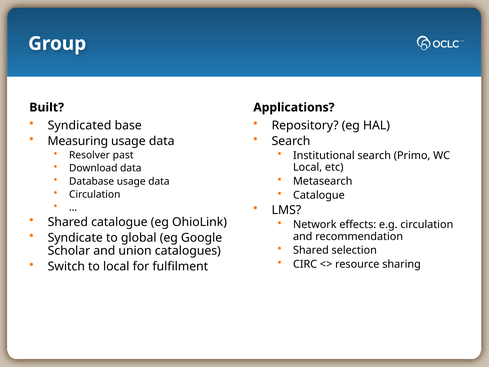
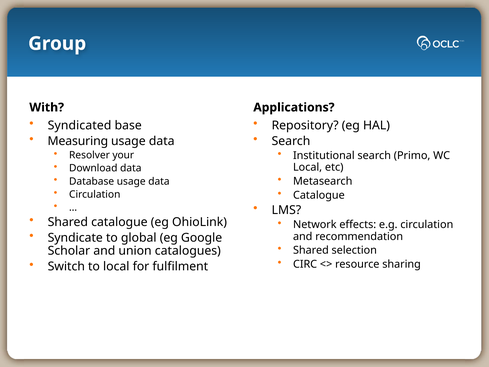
Built: Built -> With (47, 107)
past: past -> your (123, 155)
